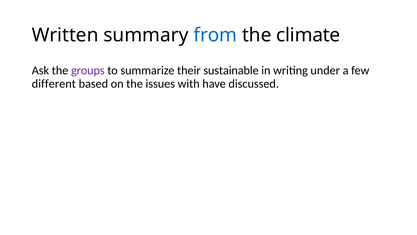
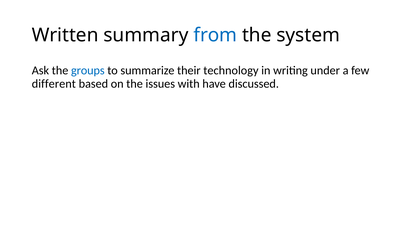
climate: climate -> system (308, 35)
groups colour: purple -> blue (88, 71)
sustainable: sustainable -> technology (231, 71)
